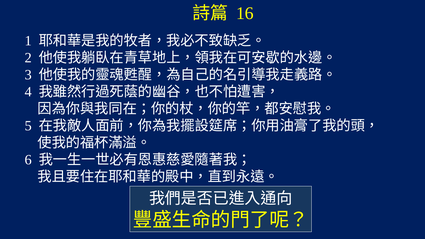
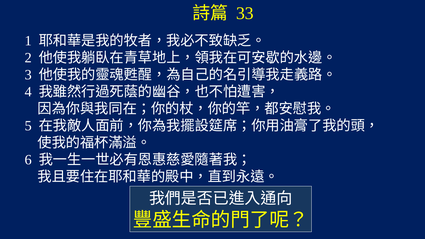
16: 16 -> 33 (245, 13)
